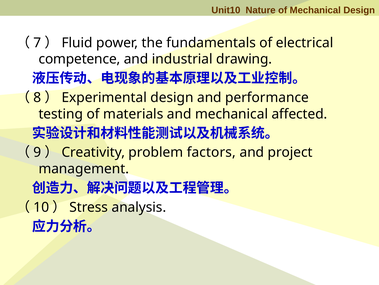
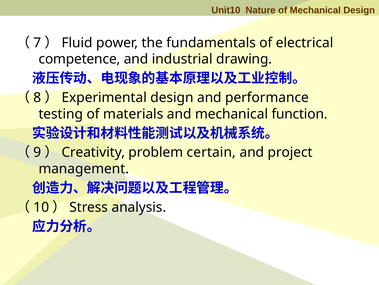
affected: affected -> function (300, 114)
factors: factors -> certain (211, 152)
